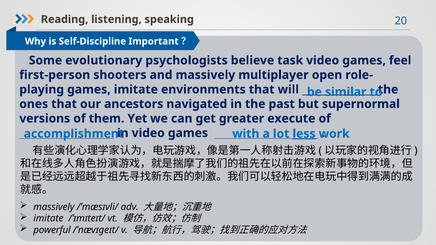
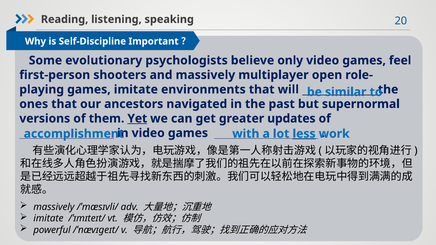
task: task -> only (290, 60)
Yet underline: none -> present (137, 119)
execute: execute -> updates (291, 119)
